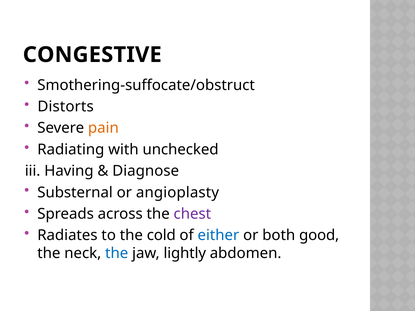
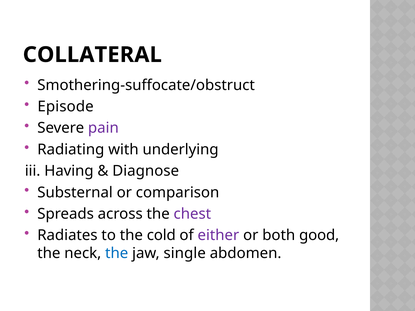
CONGESTIVE: CONGESTIVE -> COLLATERAL (92, 55)
Distorts: Distorts -> Episode (66, 107)
pain colour: orange -> purple (103, 128)
unchecked: unchecked -> underlying (181, 150)
angioplasty: angioplasty -> comparison (178, 193)
either colour: blue -> purple (218, 236)
lightly: lightly -> single (185, 254)
